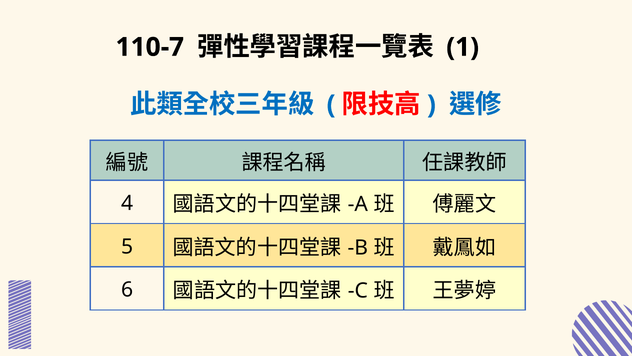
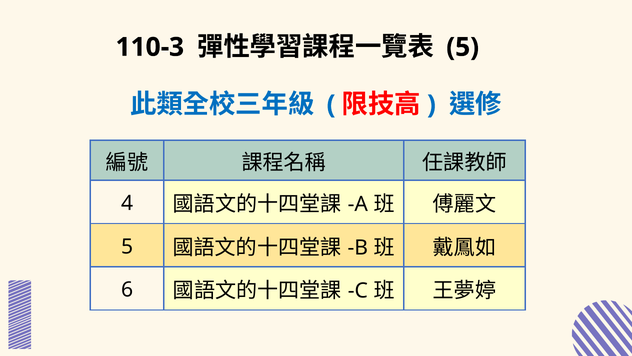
110-7: 110-7 -> 110-3 (150, 47)
1: 1 -> 5 (463, 47)
